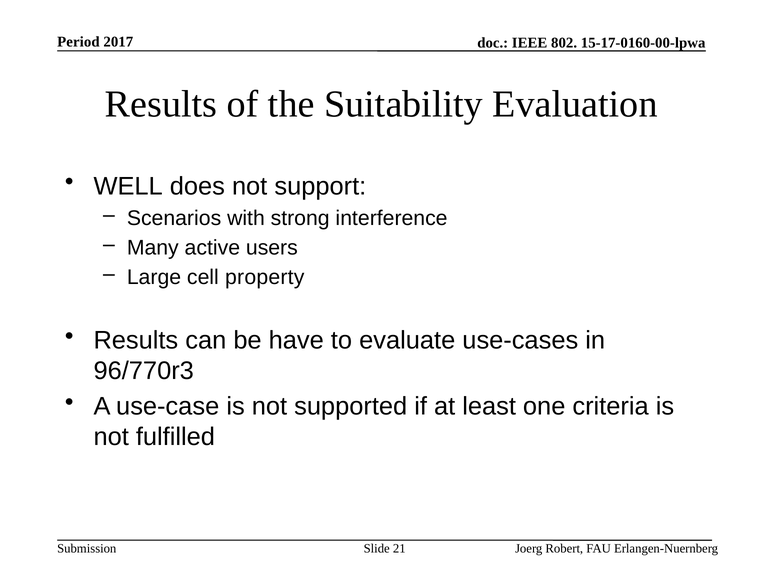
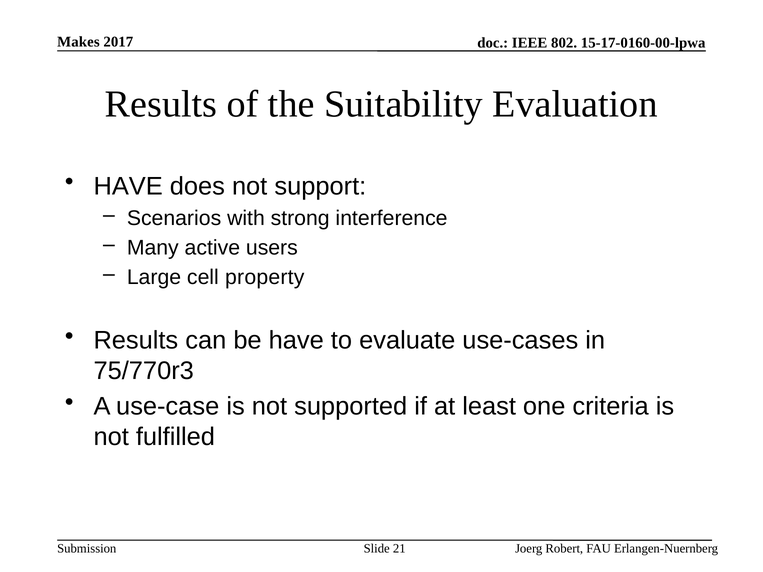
Period: Period -> Makes (78, 42)
WELL: WELL -> HAVE (128, 186)
96/770r3: 96/770r3 -> 75/770r3 (144, 371)
